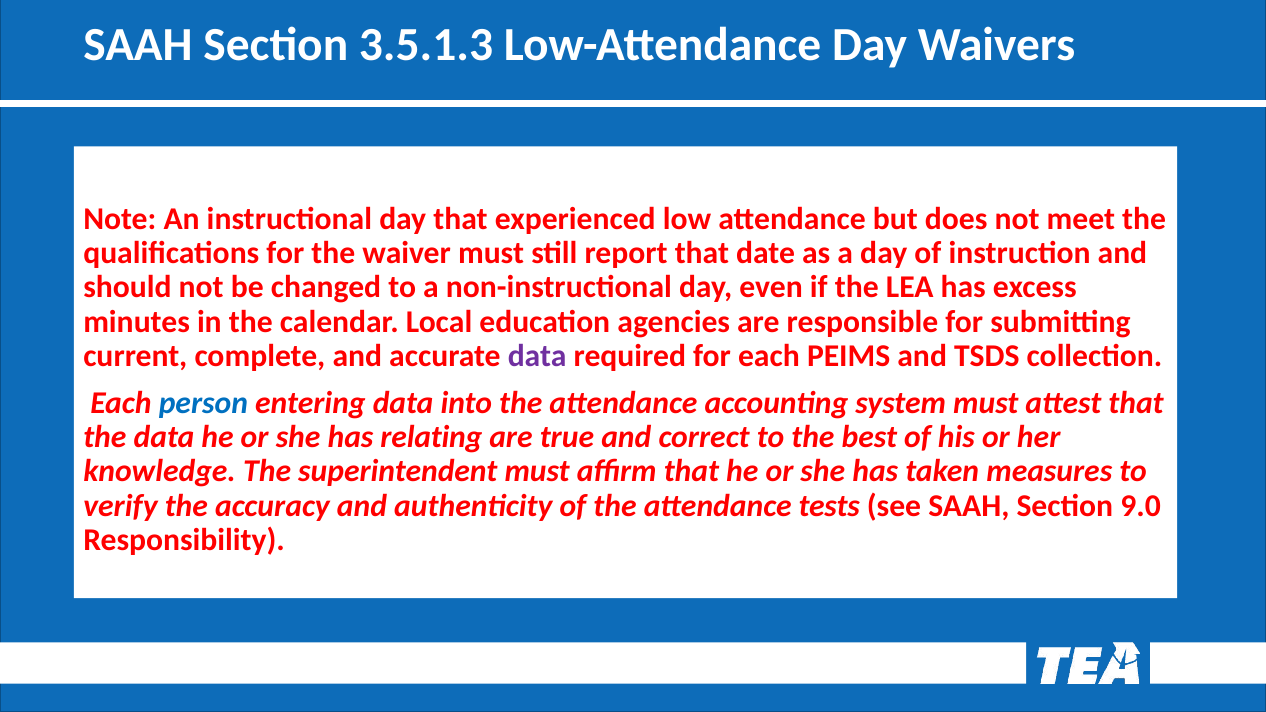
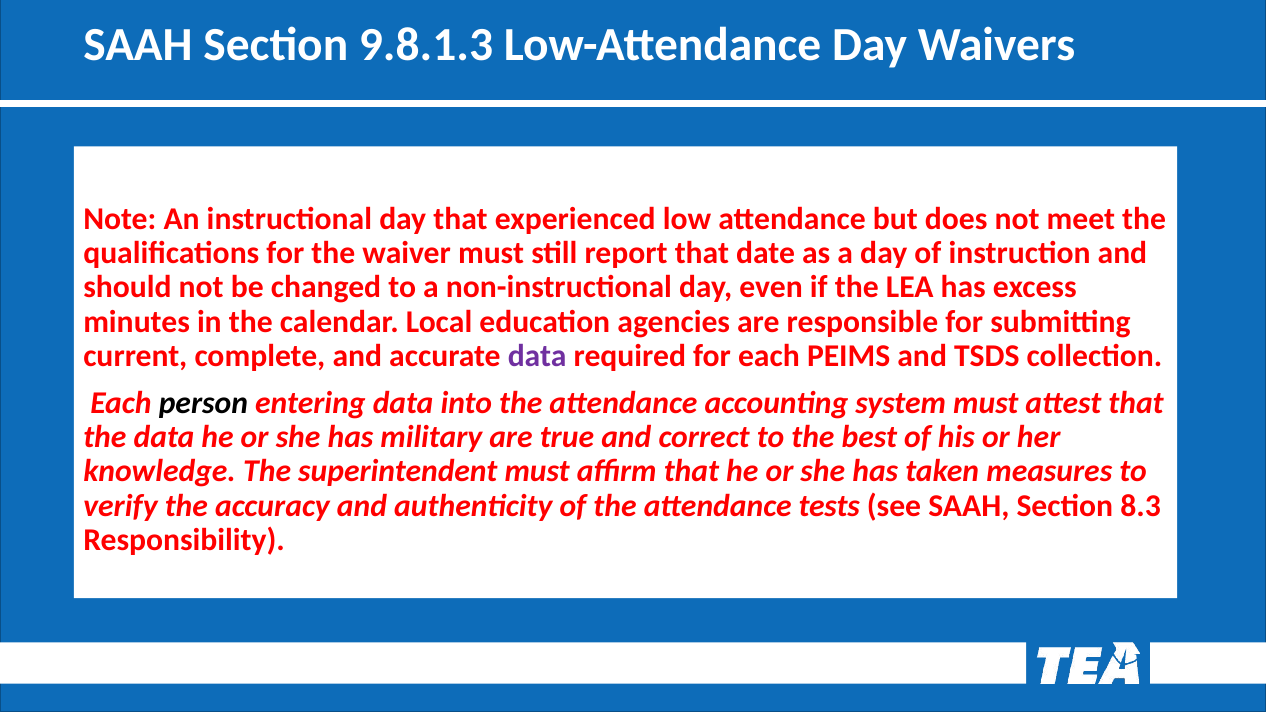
3.5.1.3: 3.5.1.3 -> 9.8.1.3 (426, 45)
person colour: blue -> black (203, 403)
relating: relating -> military (431, 437)
9.0: 9.0 -> 8.3 (1141, 506)
